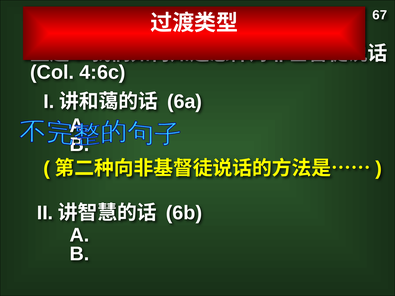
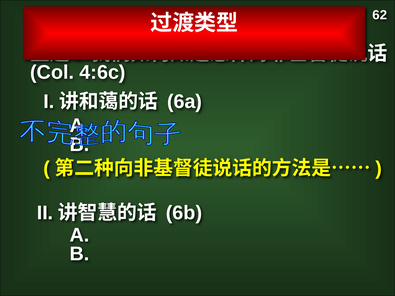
67: 67 -> 62 (380, 15)
